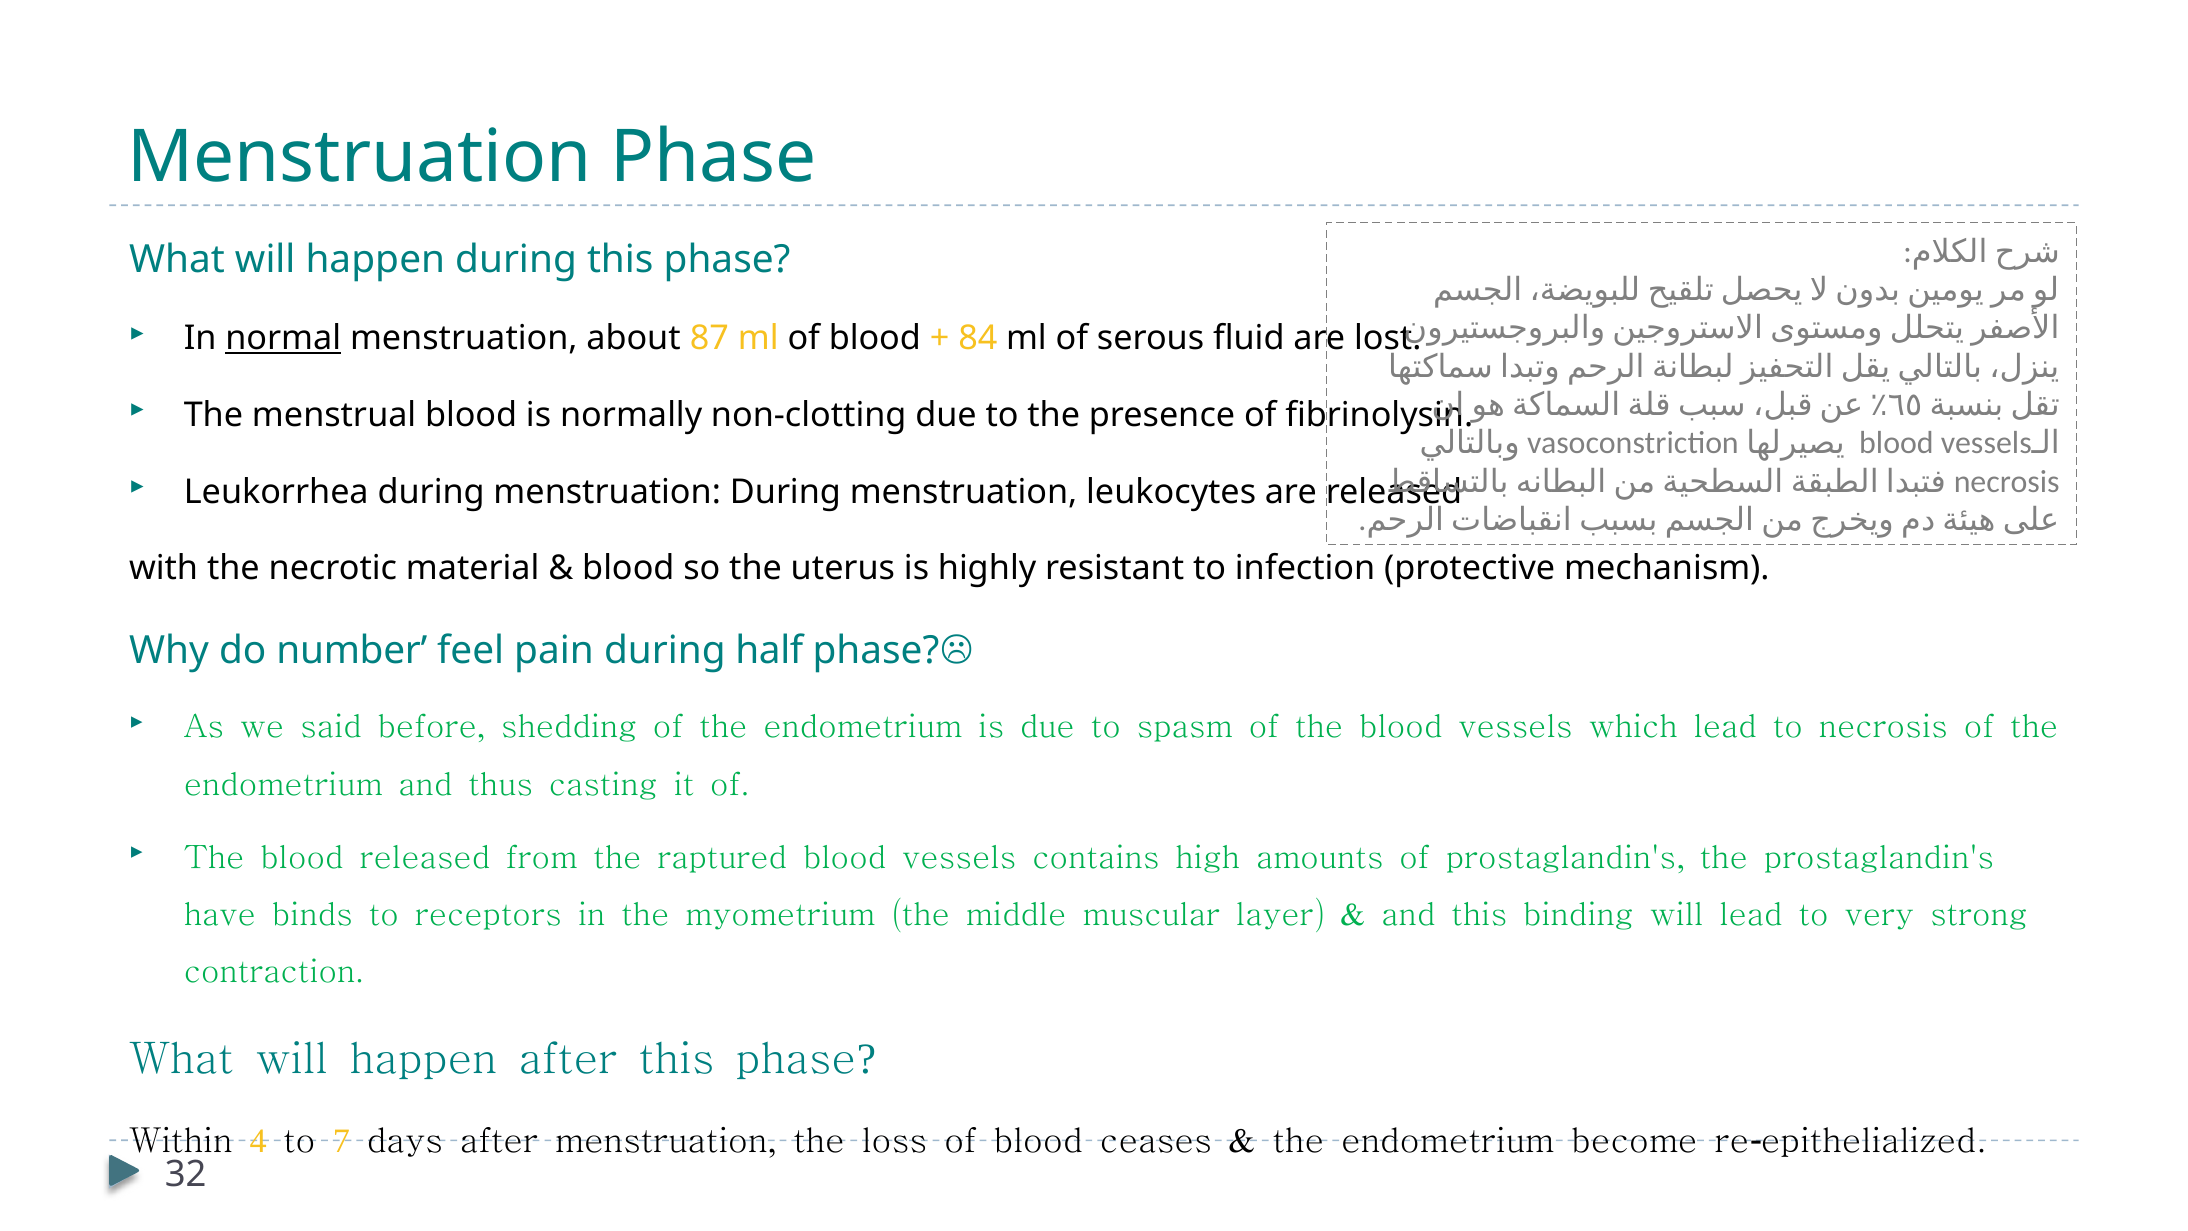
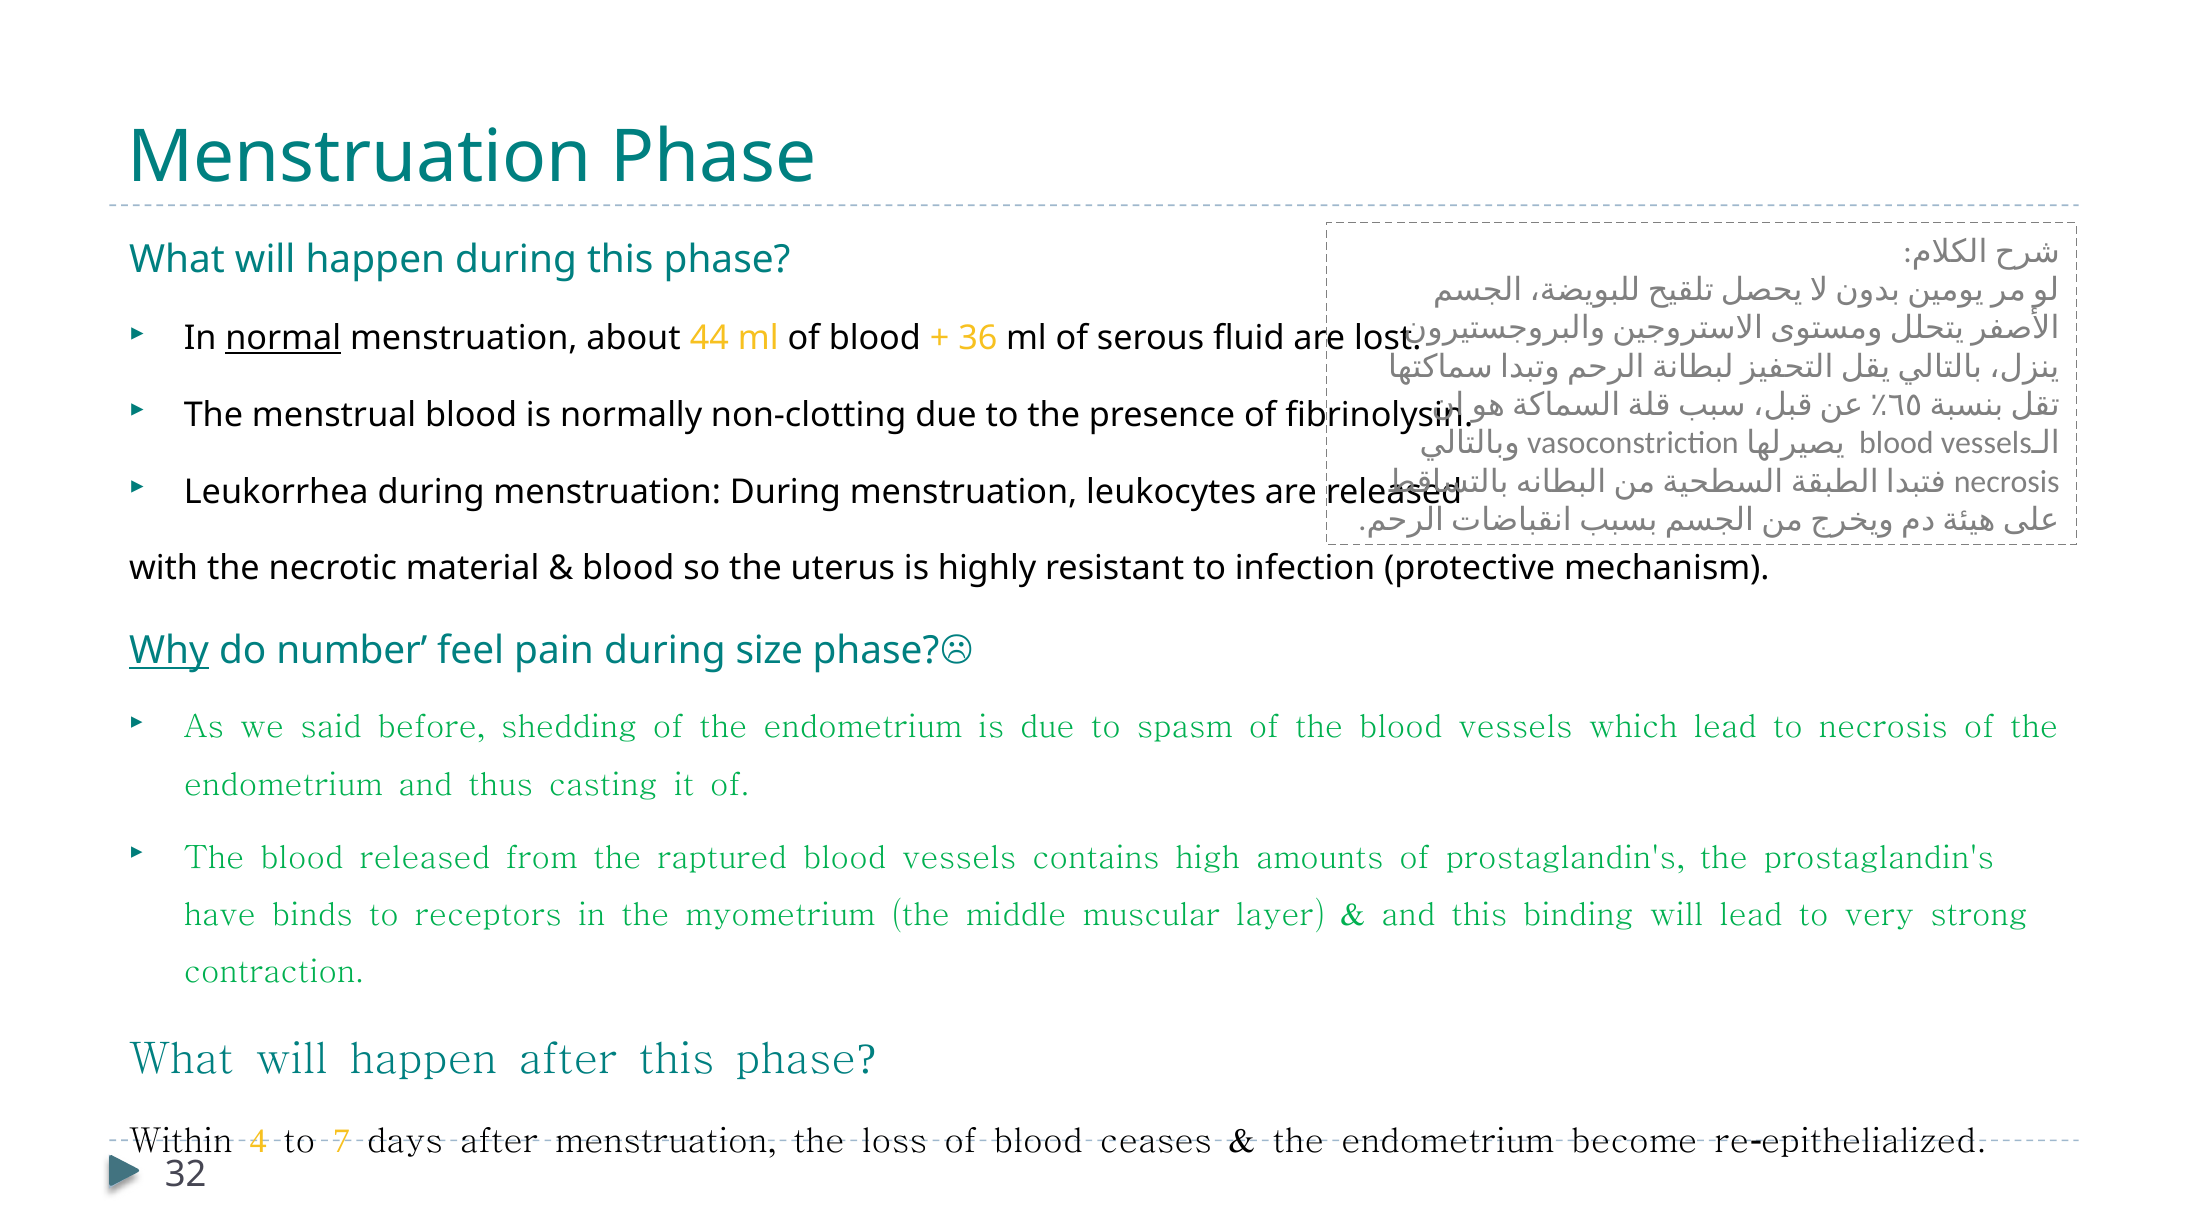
87: 87 -> 44 (710, 339)
84: 84 -> 36 (978, 339)
Why underline: none -> present (169, 651)
half: half -> size (769, 651)
